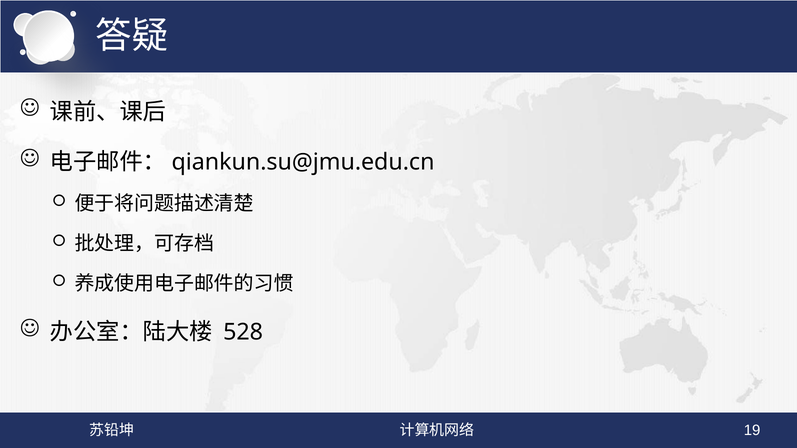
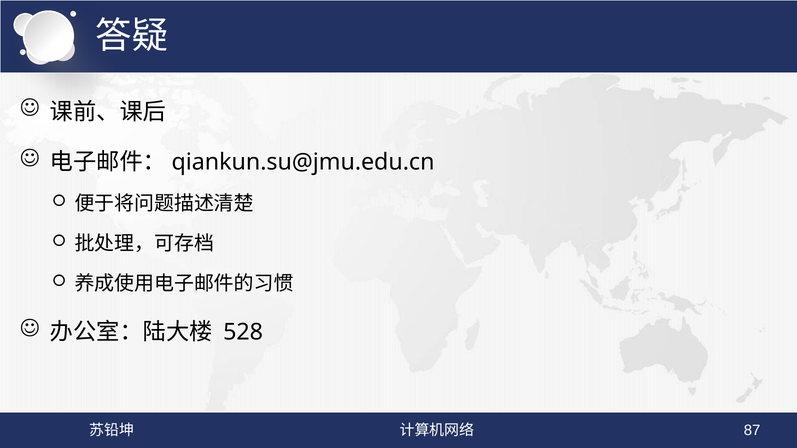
19: 19 -> 87 (752, 431)
